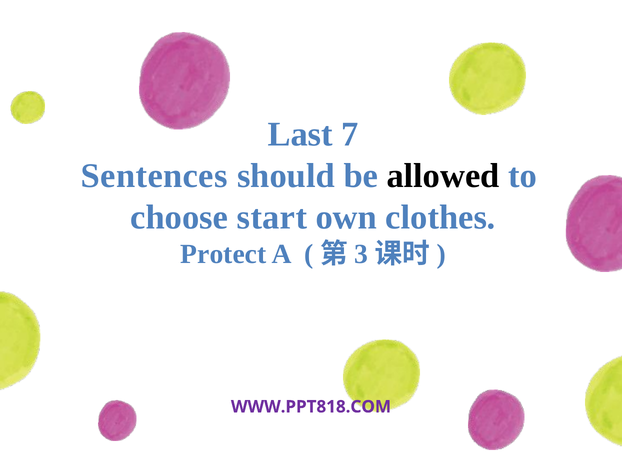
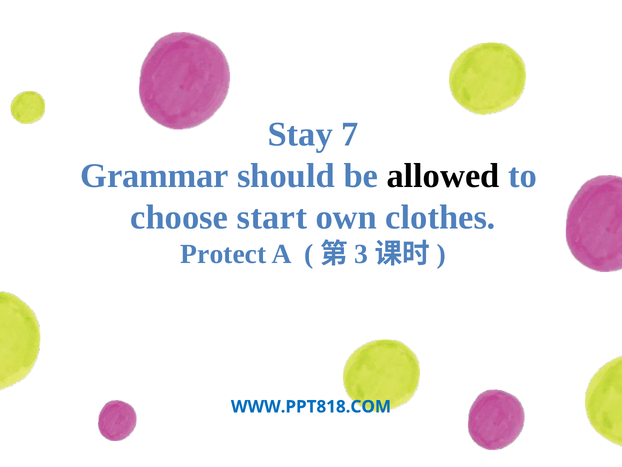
Last: Last -> Stay (300, 134)
Sentences: Sentences -> Grammar (155, 175)
WWW.PPT818.COM colour: purple -> blue (311, 406)
